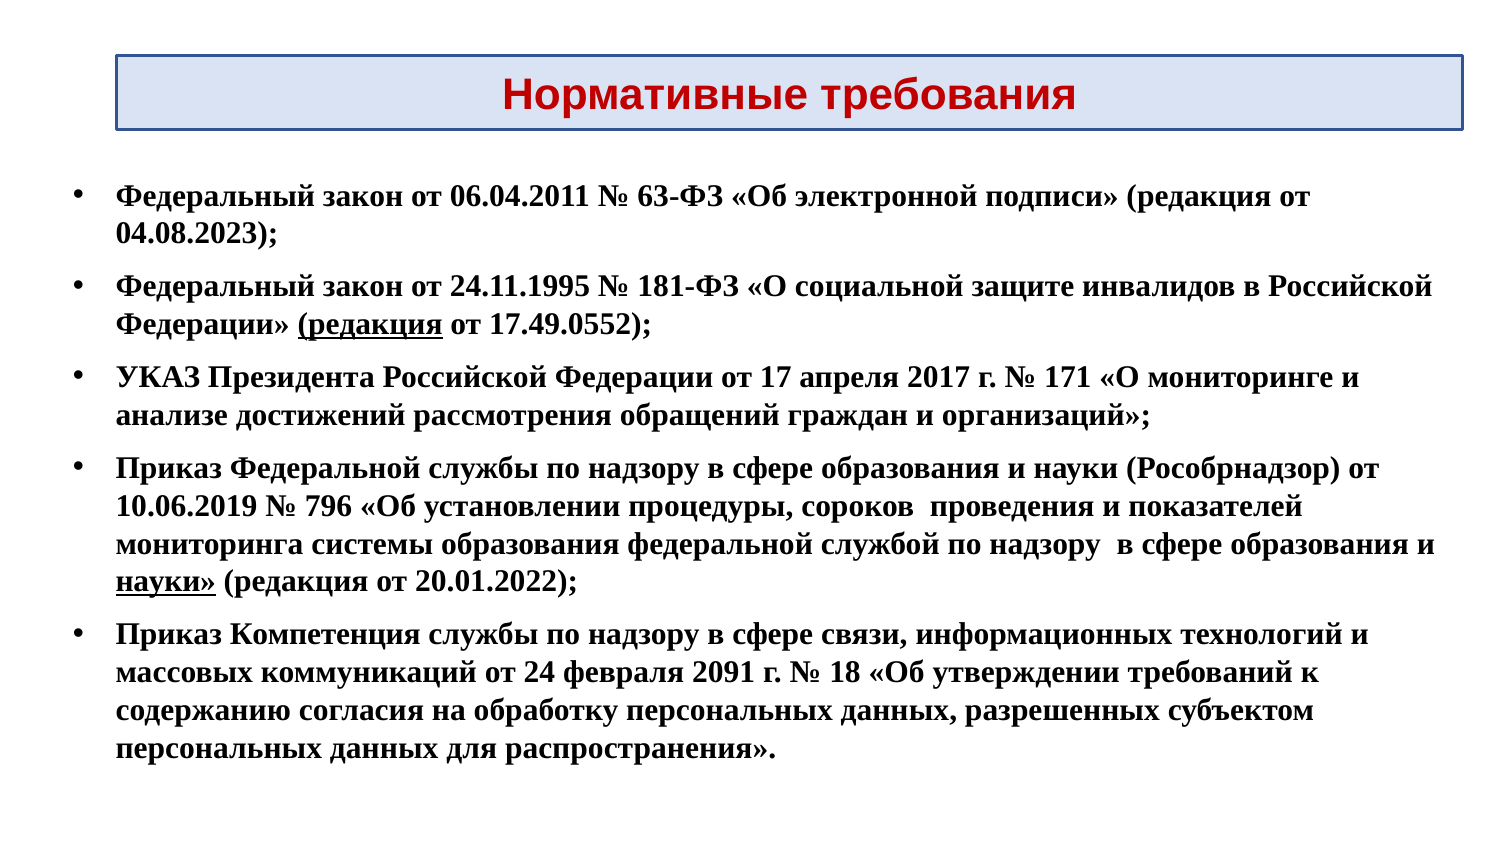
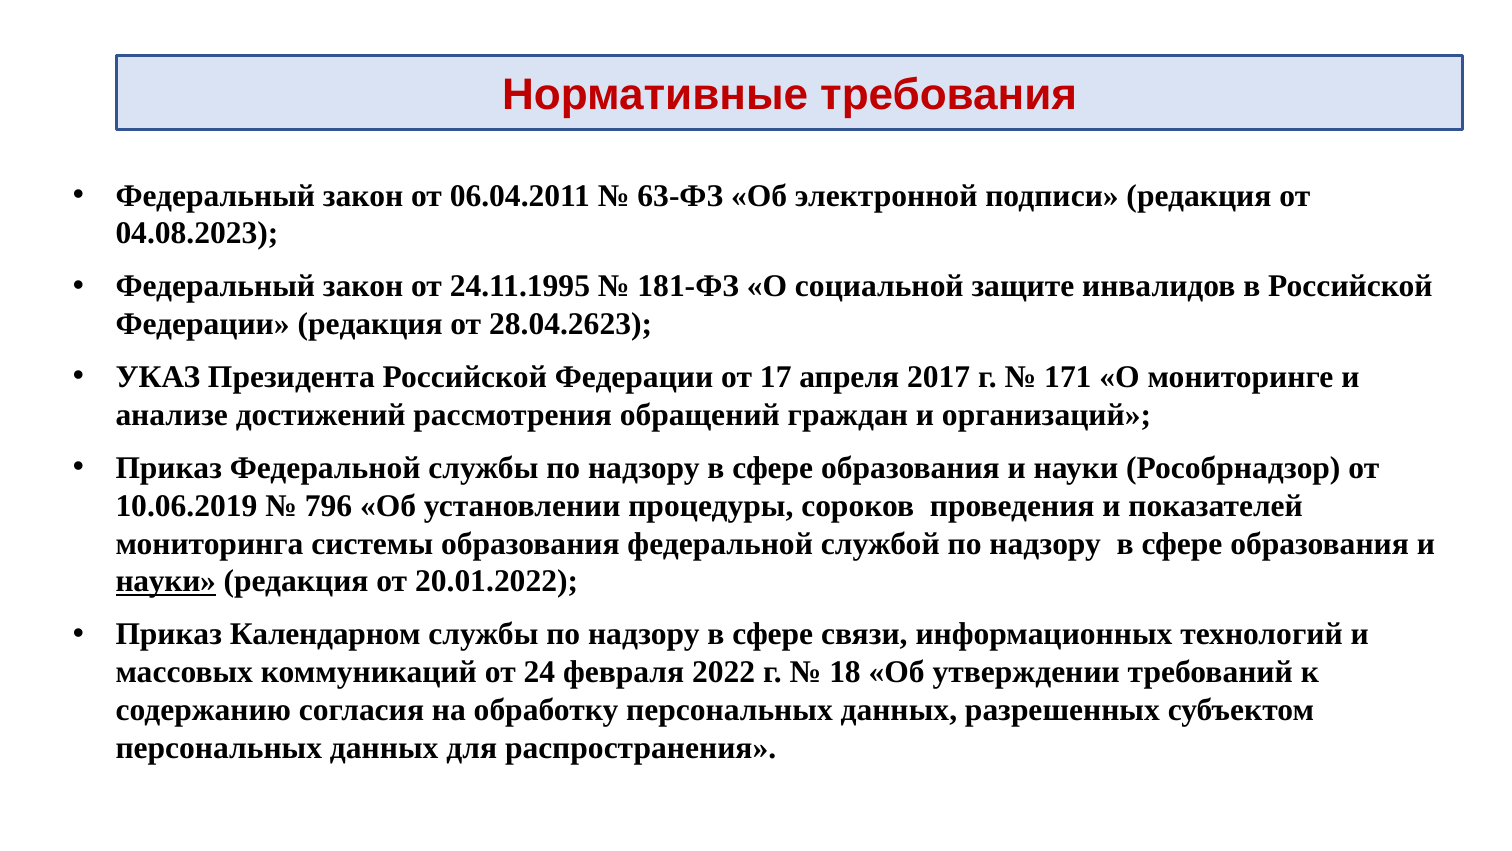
редакция underline: present -> none (370, 324)
17.49.0552: 17.49.0552 -> 28.04.2623 (571, 324)
Компетенция: Компетенция -> Календарном (325, 634)
2091: 2091 -> 2022 (724, 672)
